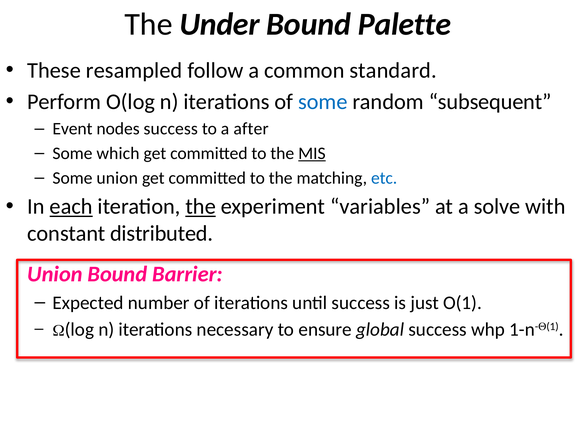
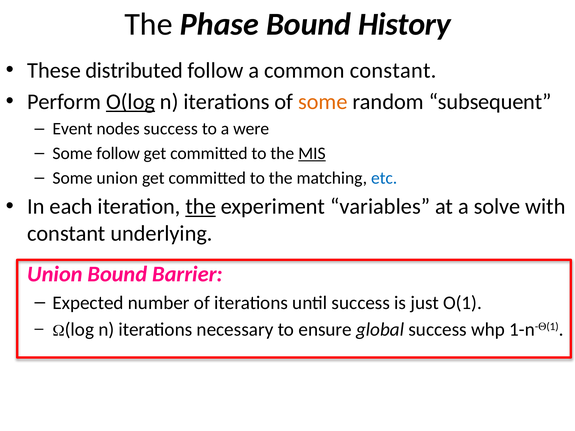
Under: Under -> Phase (219, 24)
Palette: Palette -> History (404, 24)
resampled: resampled -> distributed (134, 71)
common standard: standard -> constant (393, 71)
O(log underline: none -> present (130, 102)
some colour: blue -> orange (323, 102)
after: after -> were (251, 129)
Some which: which -> follow (118, 153)
each underline: present -> none (71, 207)
distributed: distributed -> underlying (162, 234)
